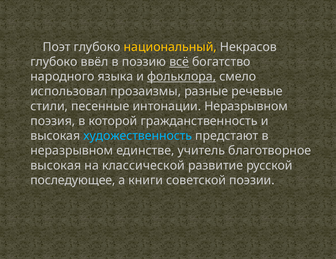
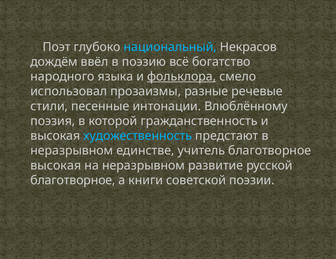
национальный colour: yellow -> light blue (170, 47)
глубоко: глубоко -> дождём (54, 62)
всё underline: present -> none (179, 62)
интонации Неразрывном: Неразрывном -> Влюблённому (246, 106)
на классической: классической -> неразрывном (143, 165)
последующее: последующее -> благотворное (73, 180)
